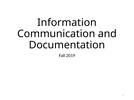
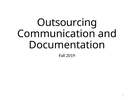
Information: Information -> Outsourcing (67, 23)
